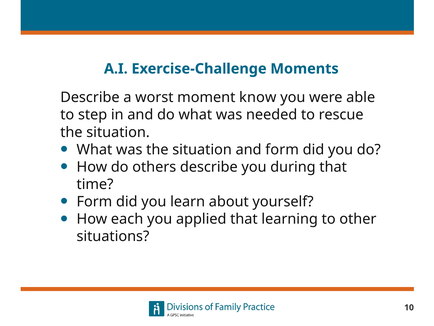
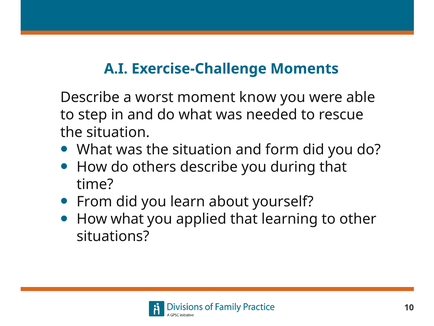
Form: Form -> From (94, 201)
How each: each -> what (127, 219)
